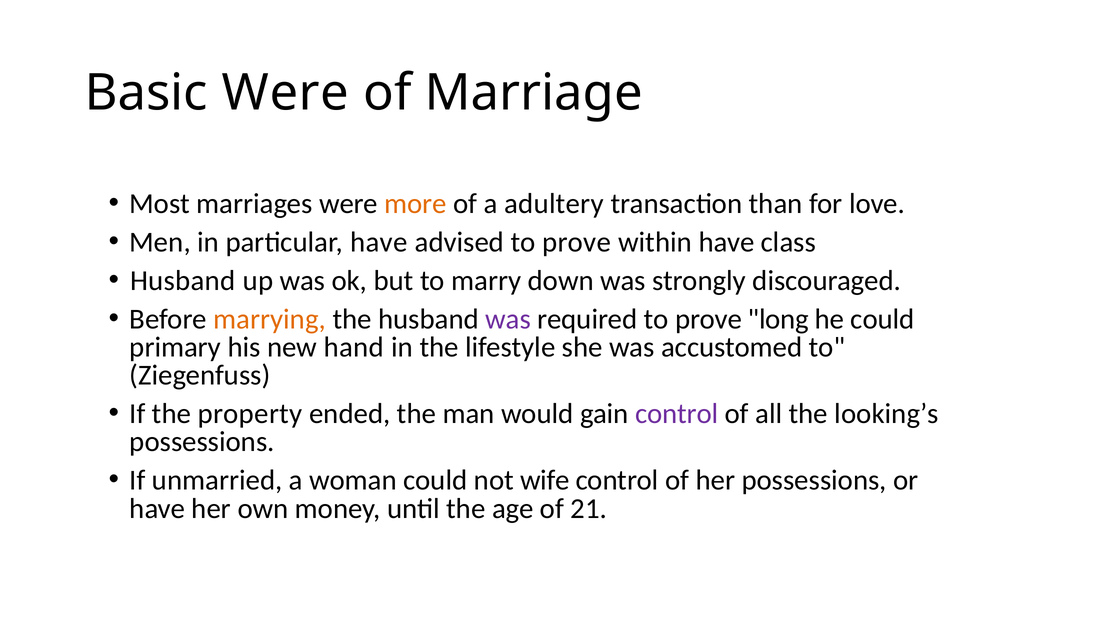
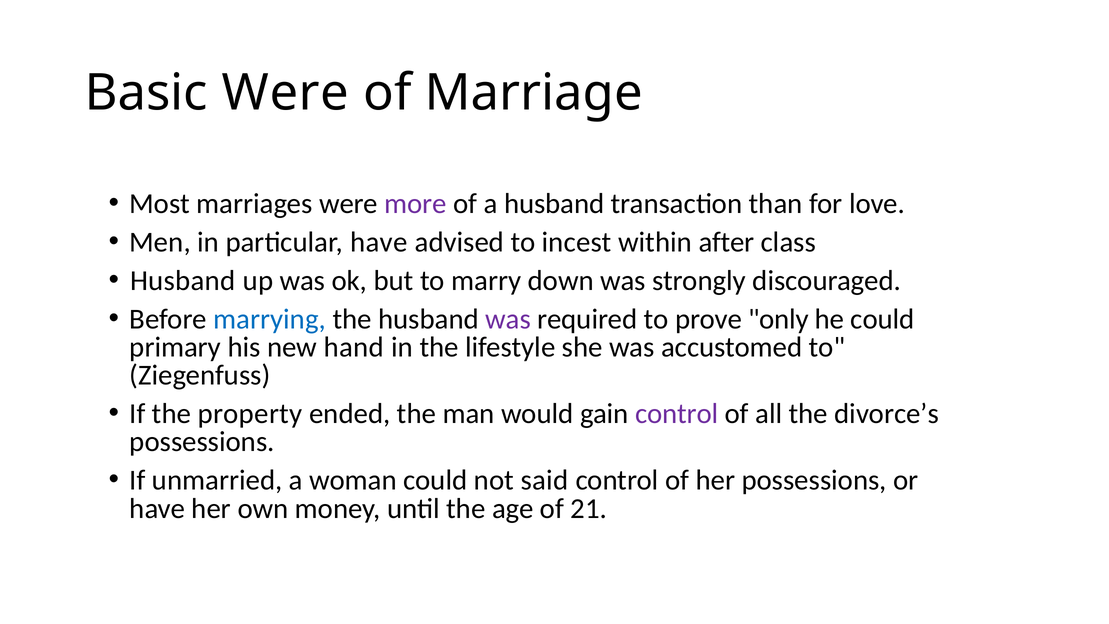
more colour: orange -> purple (416, 204)
a adultery: adultery -> husband (554, 204)
advised to prove: prove -> incest (577, 242)
within have: have -> after (726, 242)
marrying colour: orange -> blue (270, 319)
long: long -> only (778, 319)
looking’s: looking’s -> divorce’s (887, 414)
wife: wife -> said (545, 480)
